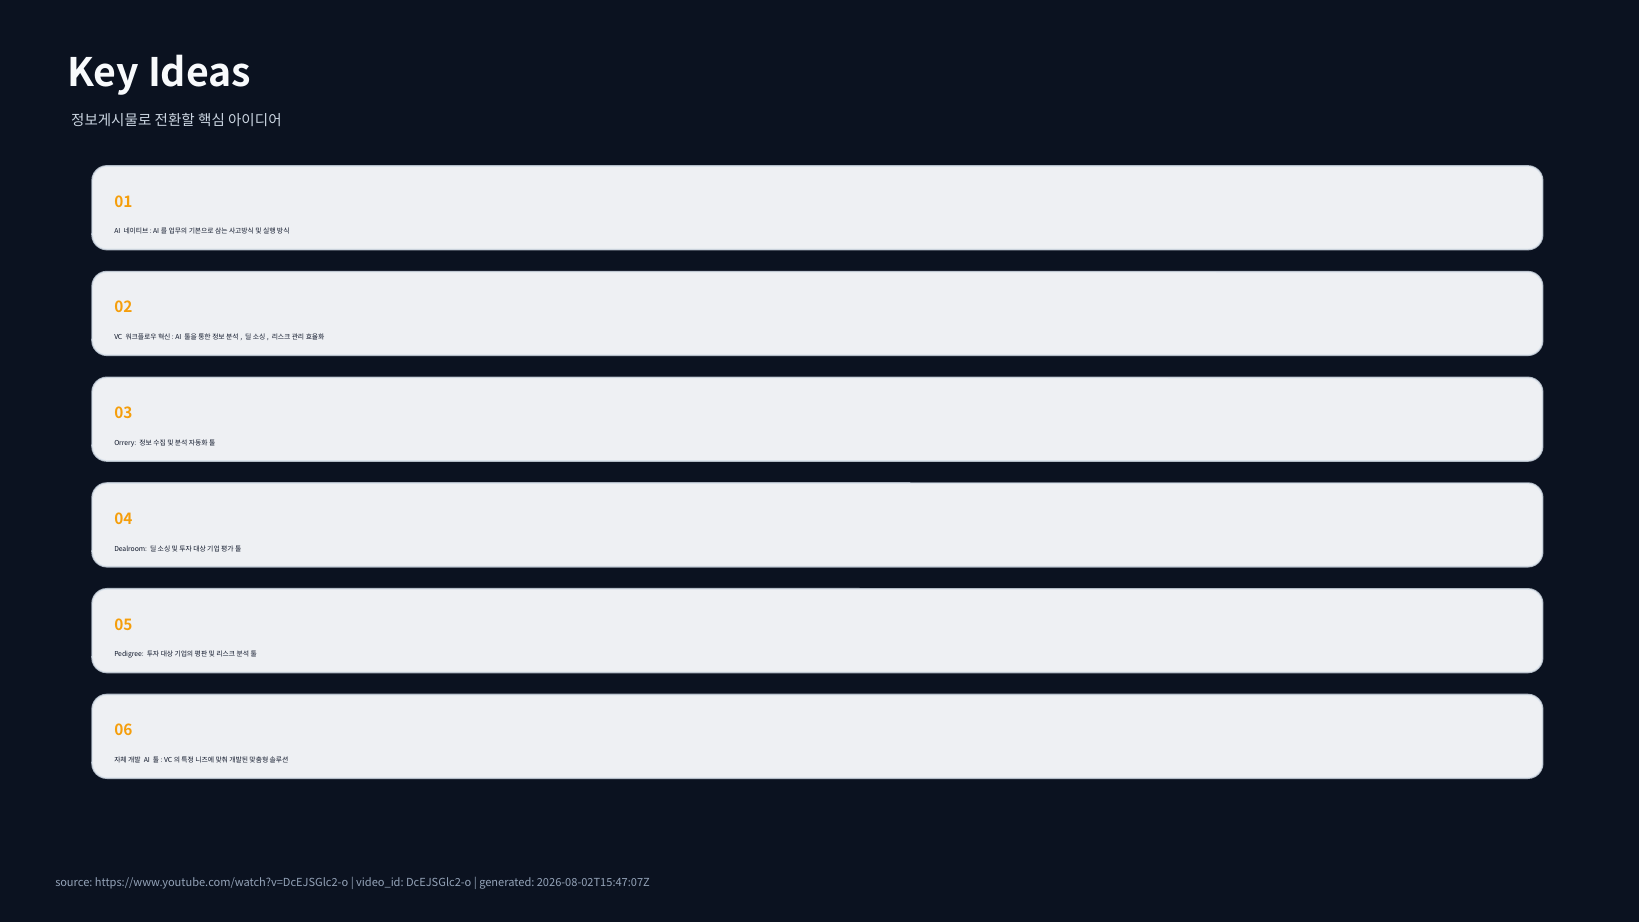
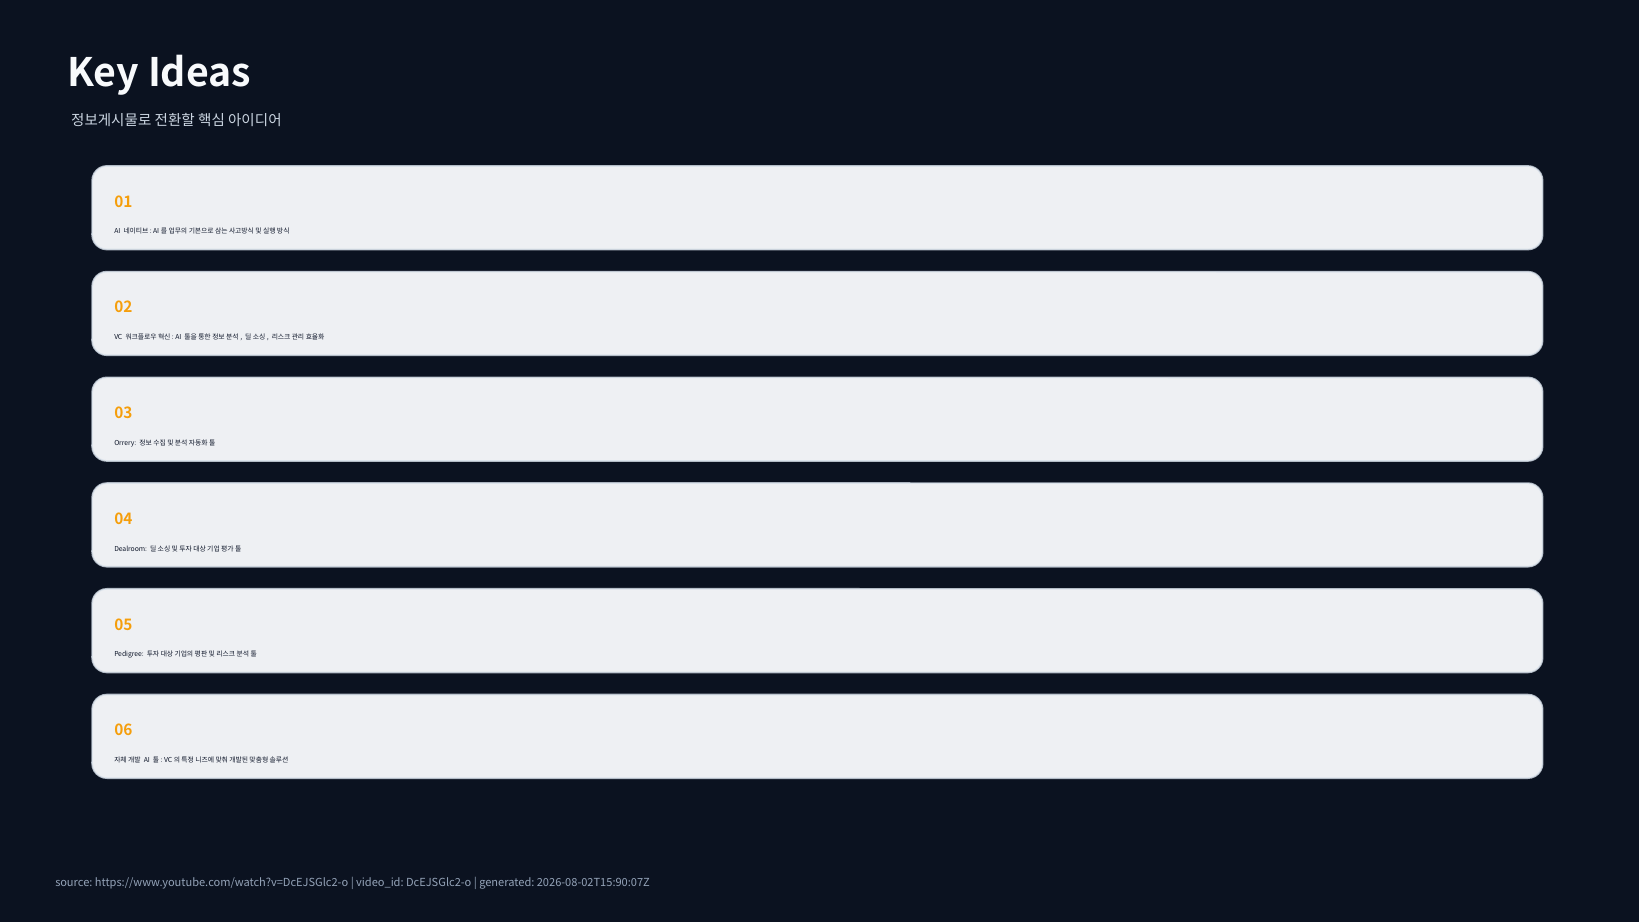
2026-08-02T15:47:07Z: 2026-08-02T15:47:07Z -> 2026-08-02T15:90:07Z (593, 883)
